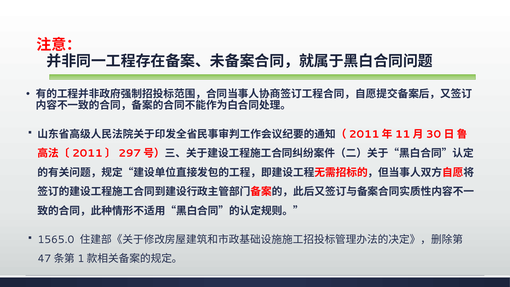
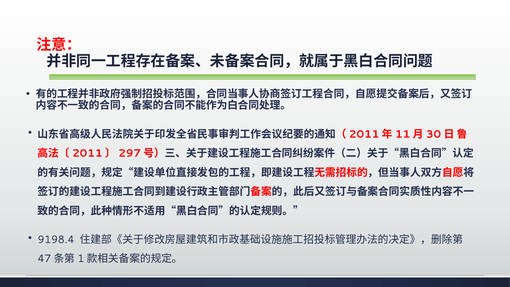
1565.0: 1565.0 -> 9198.4 (56, 239)
